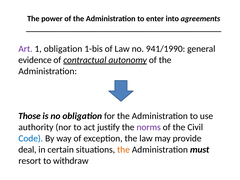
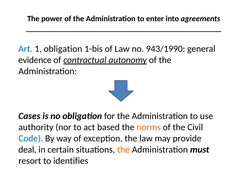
Art colour: purple -> blue (25, 49)
941/1990: 941/1990 -> 943/1990 (166, 49)
Those: Those -> Cases (29, 116)
justify: justify -> based (108, 127)
norms colour: purple -> orange (149, 127)
withdraw: withdraw -> identifies (71, 161)
